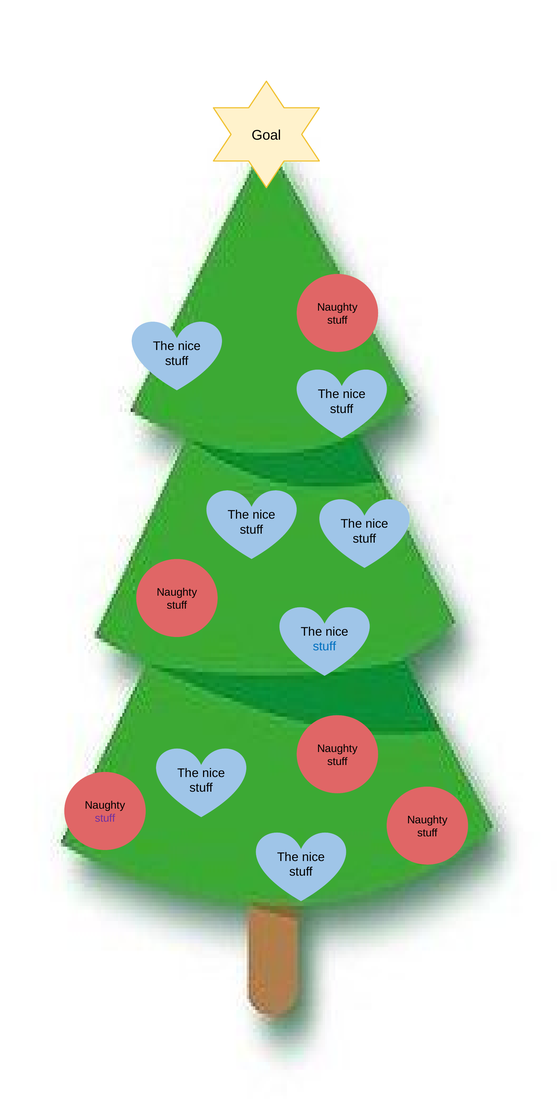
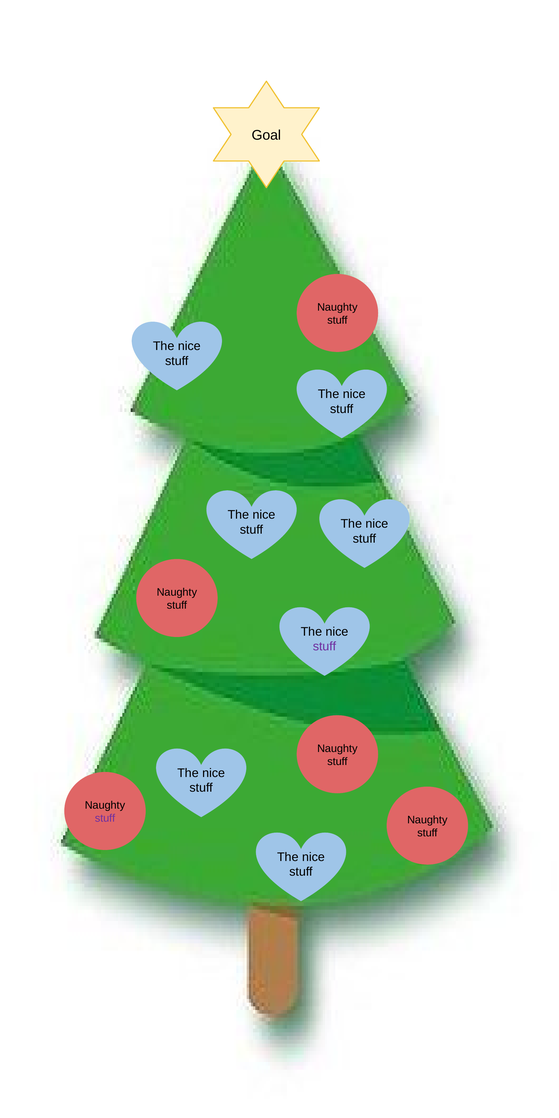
stuff colour: blue -> purple (324, 647)
